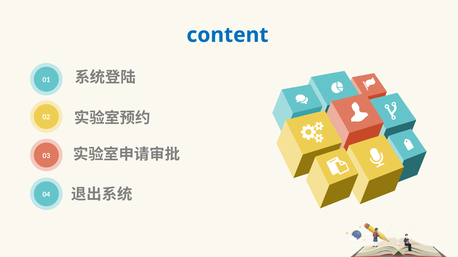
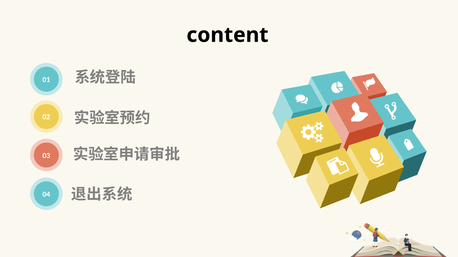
content colour: blue -> black (227, 35)
